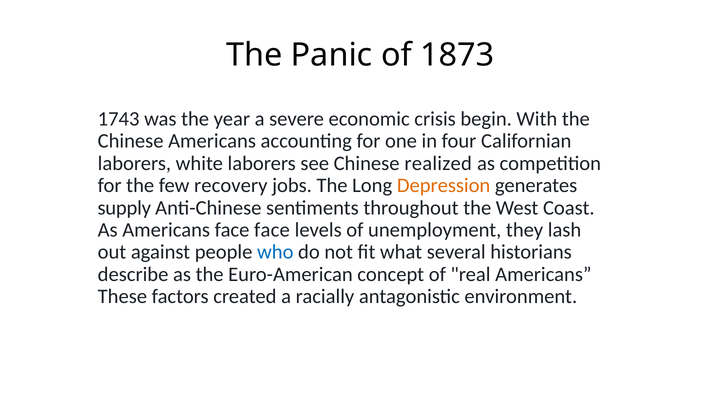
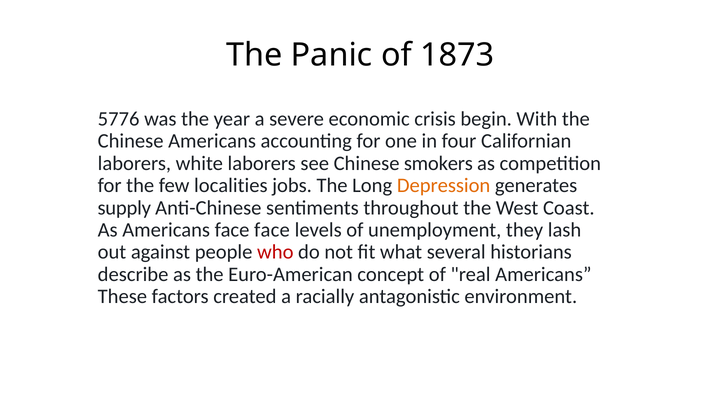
1743: 1743 -> 5776 (119, 119)
realized: realized -> smokers (438, 164)
recovery: recovery -> localities (231, 186)
who colour: blue -> red (275, 253)
